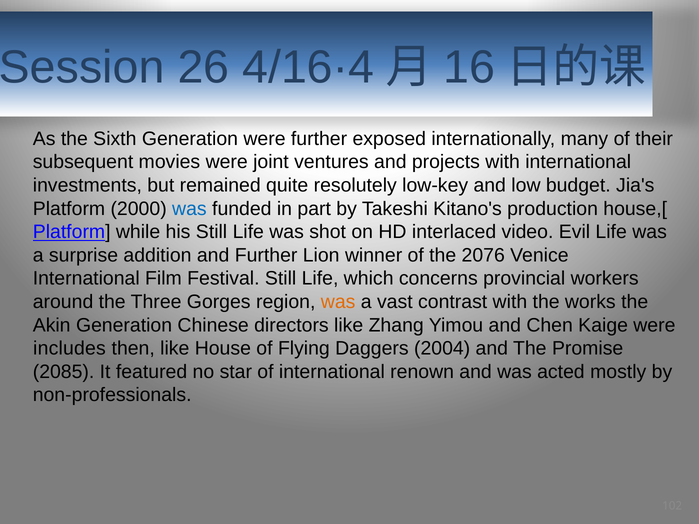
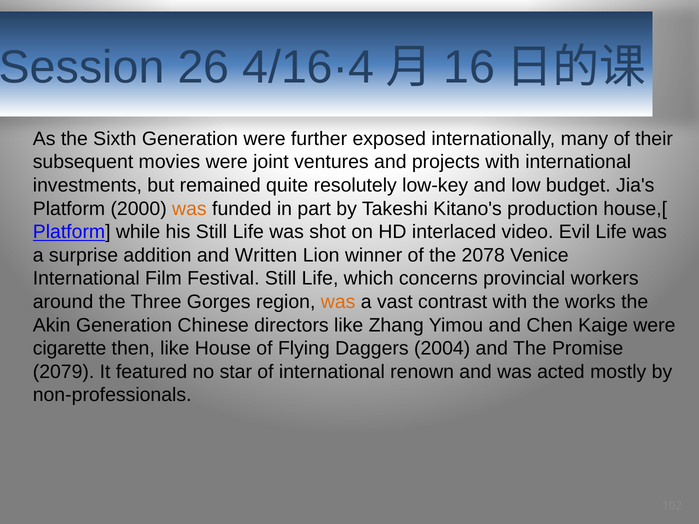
was colour: blue -> orange (189, 209)
and Further: Further -> Written (266, 255)
2076: 2076 -> 2078 (483, 255)
includes: includes -> cigarette (70, 349)
2085: 2085 -> 2079 (64, 372)
